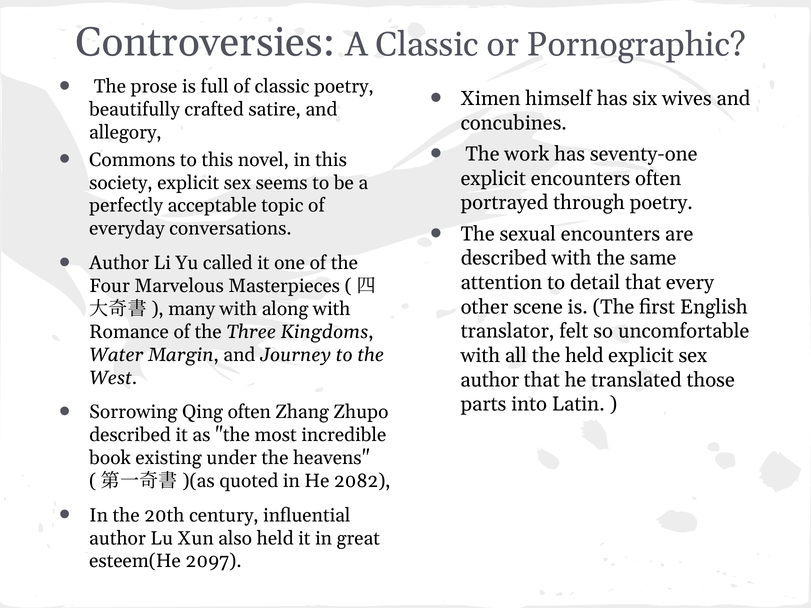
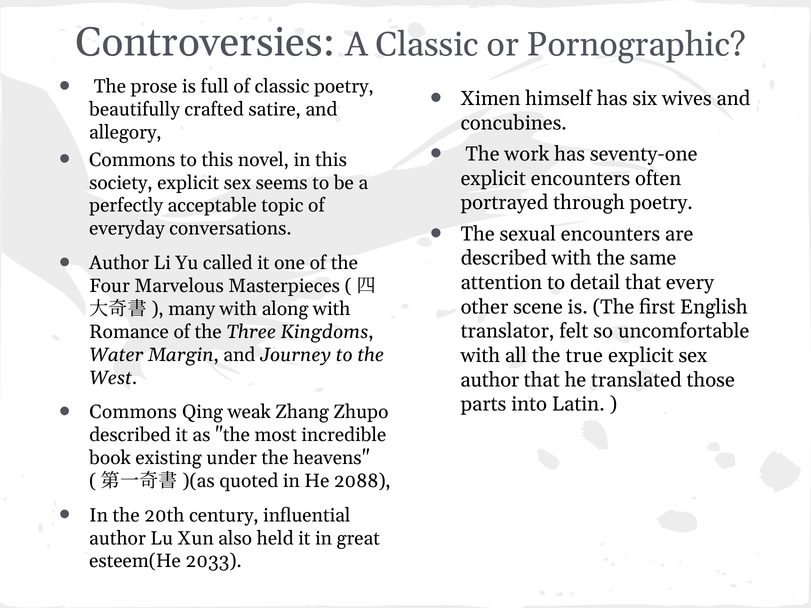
the held: held -> true (584, 356)
Sorrowing: Sorrowing -> Commons (133, 412)
Qing often: often -> weak (249, 412)
2082: 2082 -> 2088 (362, 481)
2097: 2097 -> 2033 (214, 561)
